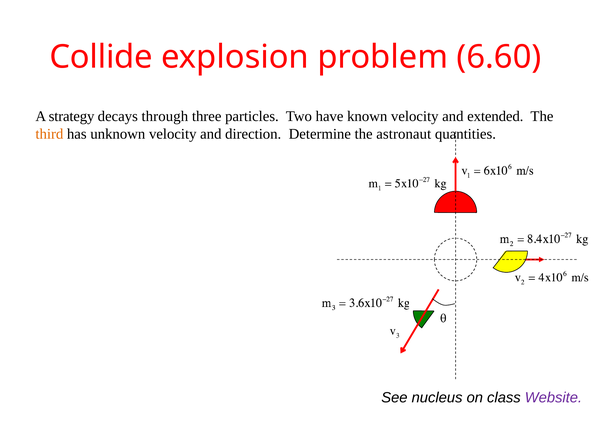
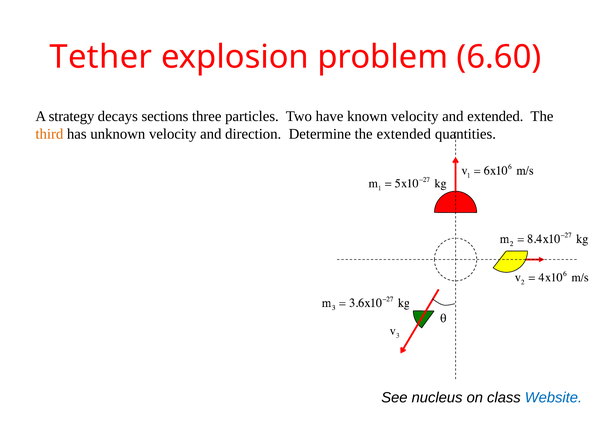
Collide: Collide -> Tether (101, 57)
through: through -> sections (165, 116)
the astronaut: astronaut -> extended (404, 134)
Website colour: purple -> blue (553, 398)
